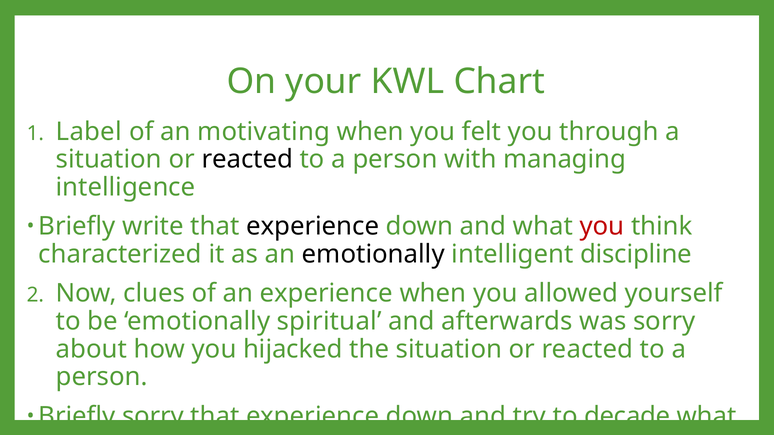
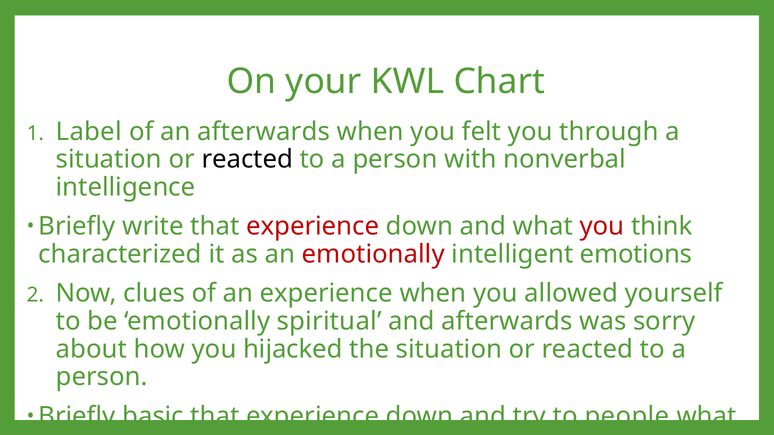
an motivating: motivating -> afterwards (264, 132)
managing: managing -> nonverbal (565, 160)
experience colour: black -> red (313, 227)
emotionally colour: black -> red (373, 254)
discipline: discipline -> emotions (636, 254)
Briefly sorry: sorry -> basic (153, 416)
decade: decade -> people (627, 416)
